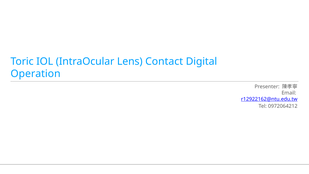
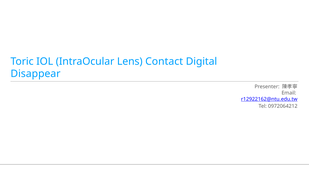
Operation: Operation -> Disappear (36, 74)
